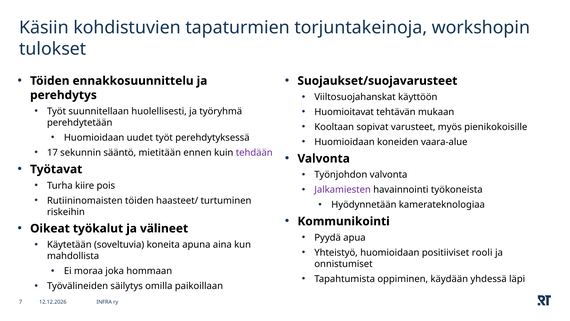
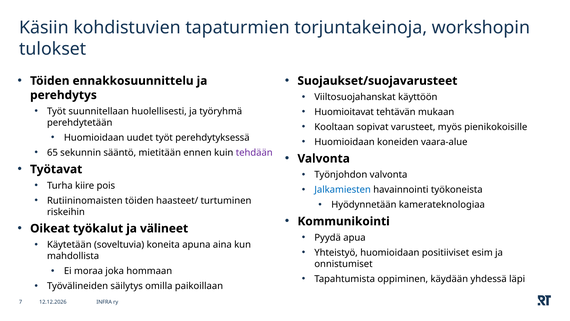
17: 17 -> 65 (52, 153)
Jalkamiesten colour: purple -> blue (343, 190)
rooli: rooli -> esim (482, 252)
